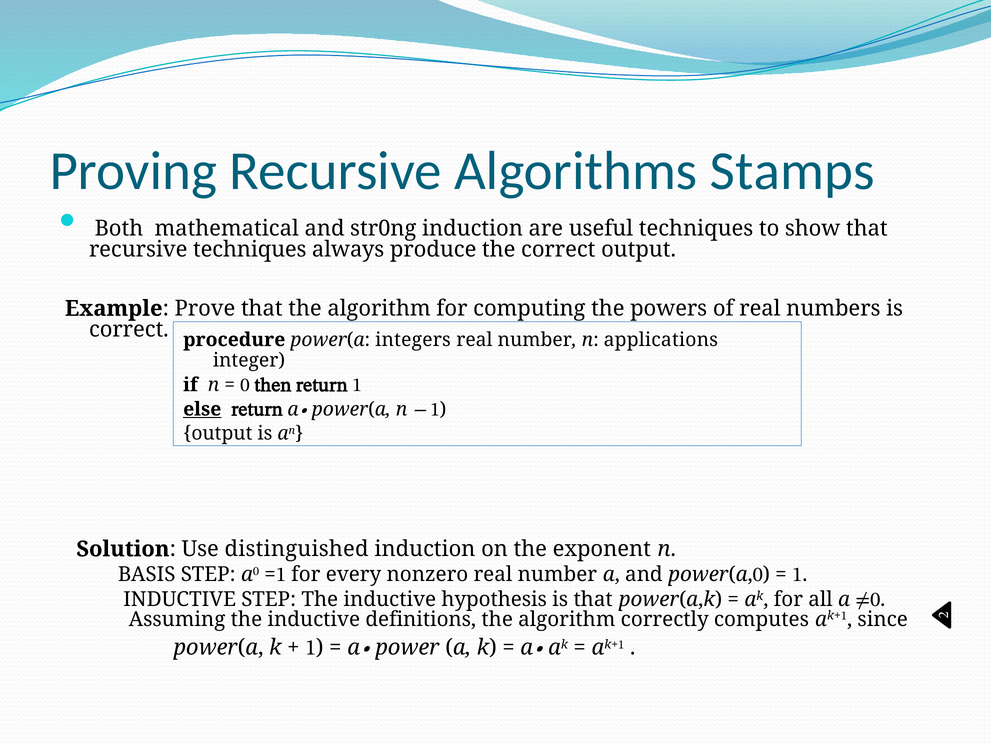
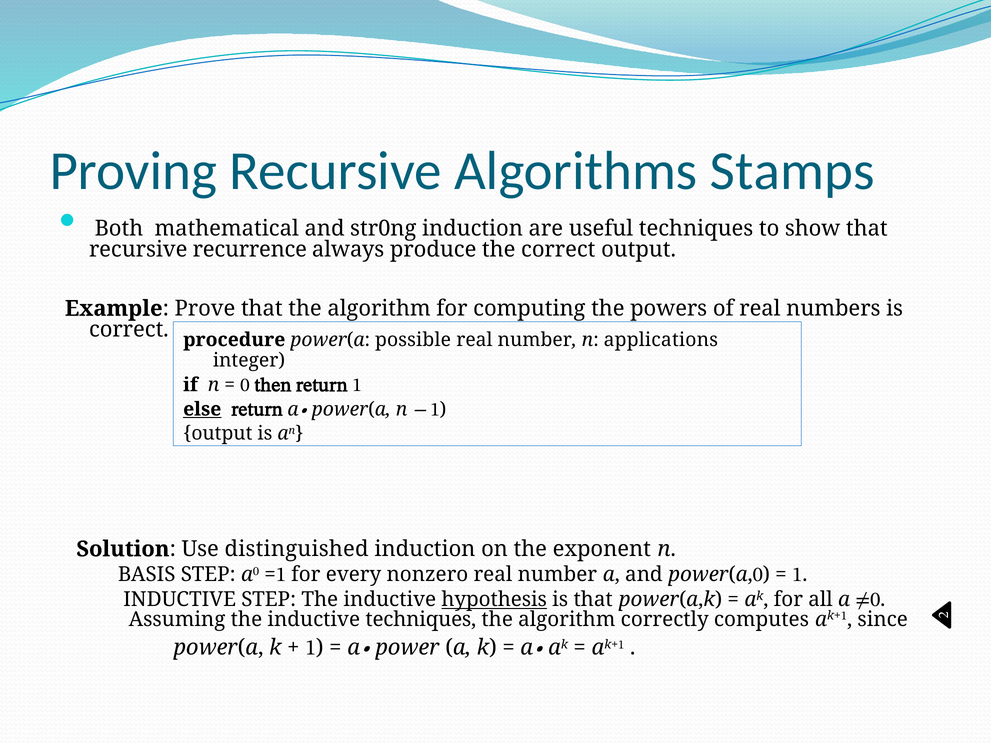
recursive techniques: techniques -> recurrence (250, 250)
integers: integers -> possible (413, 340)
hypothesis underline: none -> present (494, 600)
inductive definitions: definitions -> techniques (421, 620)
